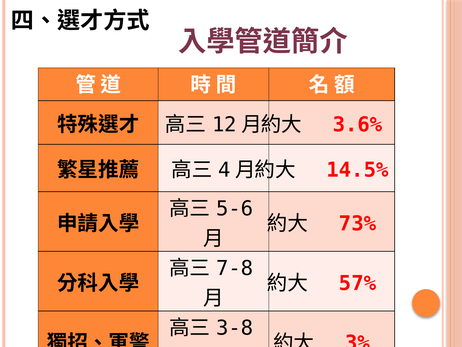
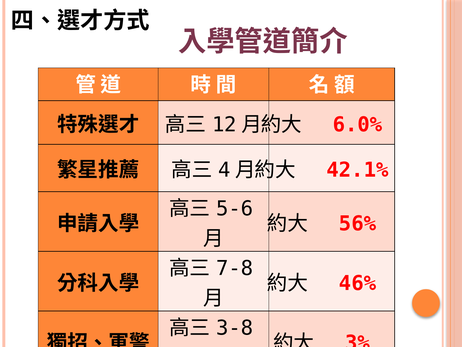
3.6%: 3.6% -> 6.0% (358, 124)
14.5%: 14.5% -> 42.1% (358, 170)
73%: 73% -> 56% (358, 223)
57%: 57% -> 46% (358, 283)
